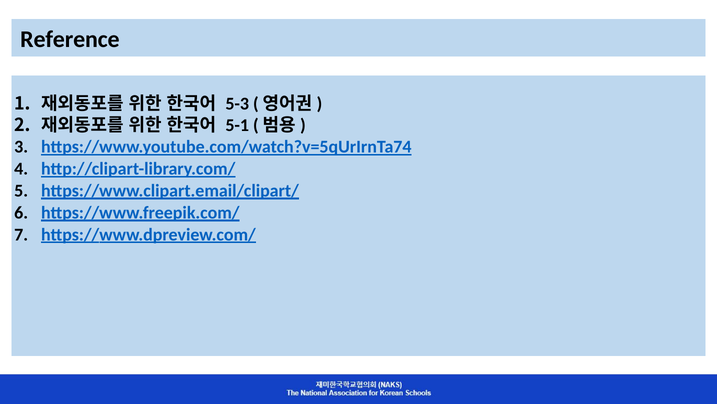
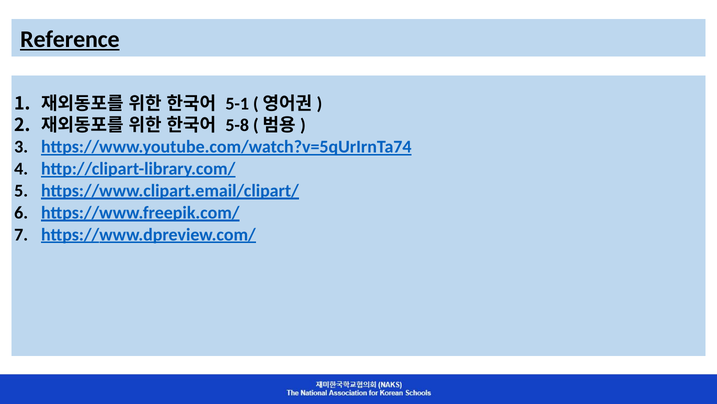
Reference underline: none -> present (70, 39)
5-3: 5-3 -> 5-1 (237, 104)
5-1: 5-1 -> 5-8 (237, 125)
